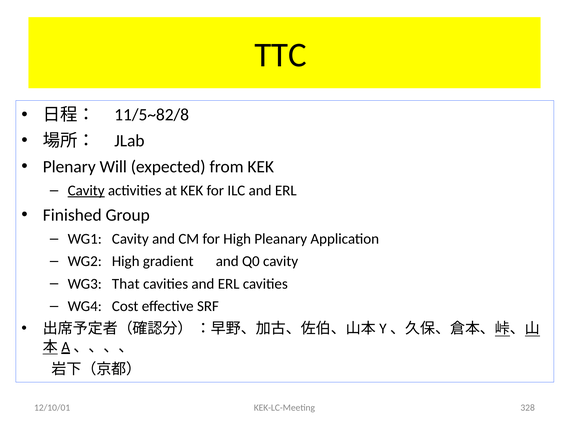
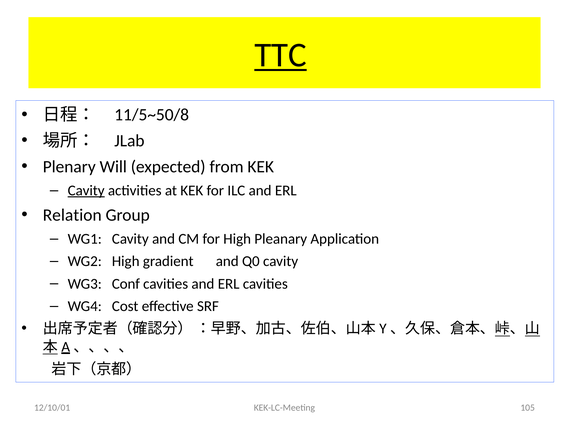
TTC underline: none -> present (281, 55)
11/5~82/8: 11/5~82/8 -> 11/5~50/8 (152, 115)
Finished: Finished -> Relation (72, 215)
That: That -> Conf (126, 284)
328: 328 -> 105 (528, 407)
